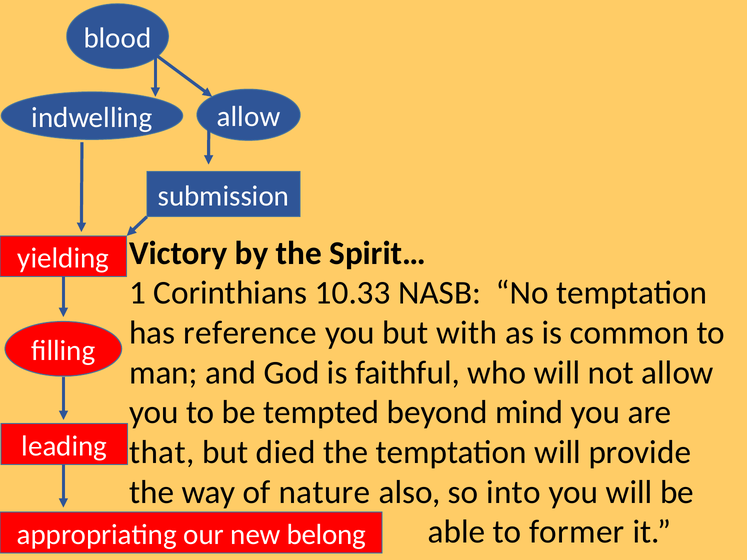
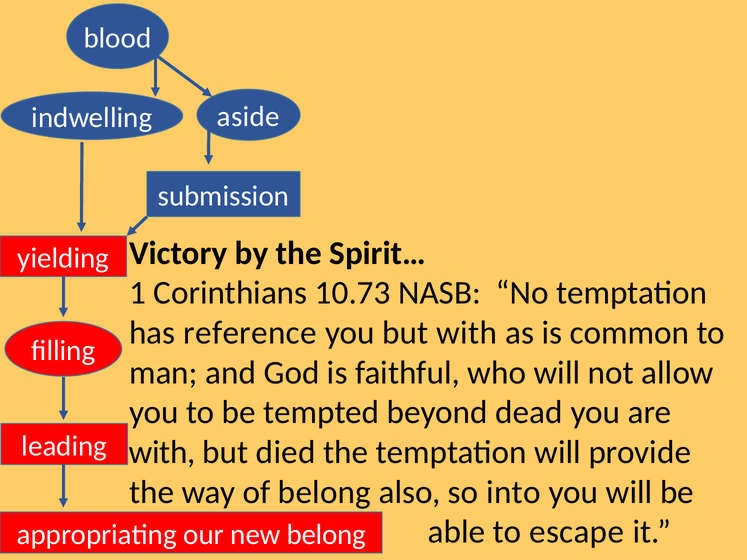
allow: allow -> aside (248, 117)
10.33: 10.33 -> 10.73 (353, 293)
mind: mind -> dead (529, 413)
that: that -> with (162, 452)
of nature: nature -> belong (324, 492)
former: former -> escape (577, 532)
